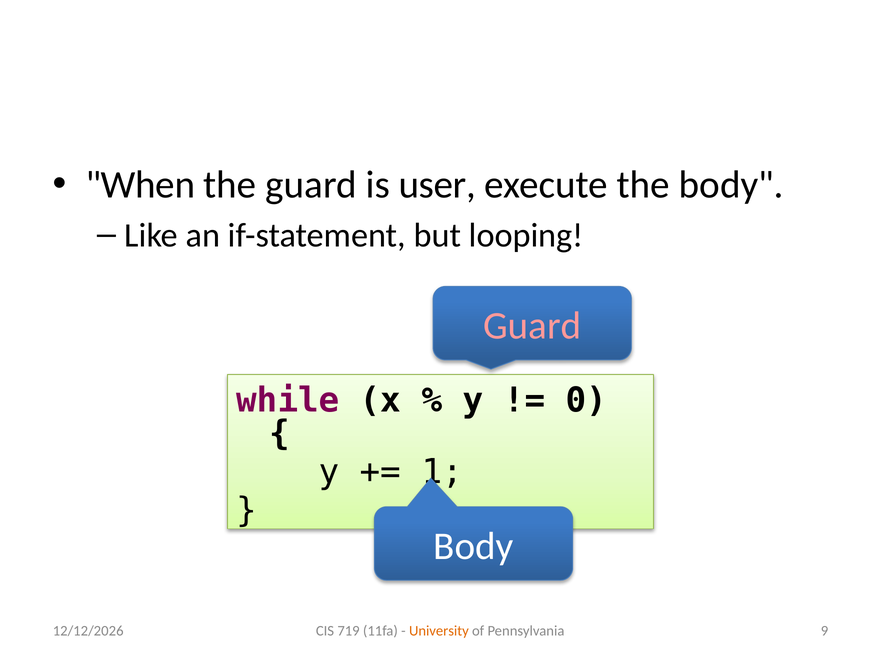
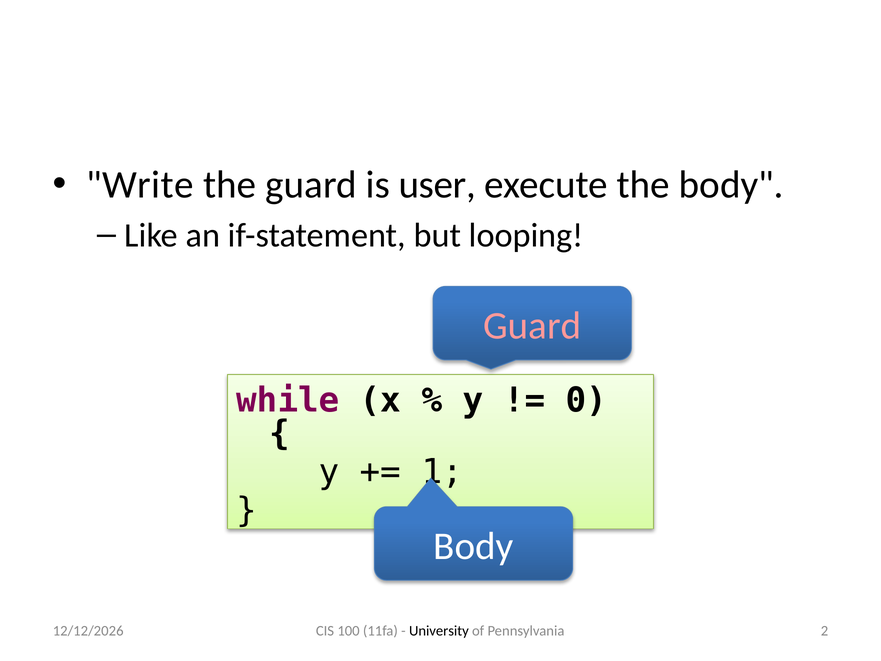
When: When -> Write (140, 185)
719: 719 -> 100 (349, 631)
University colour: orange -> black (439, 631)
9: 9 -> 2 (824, 631)
